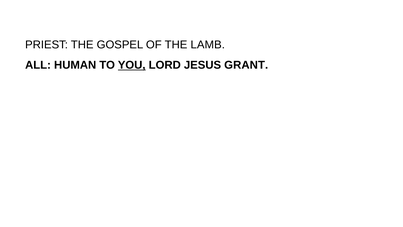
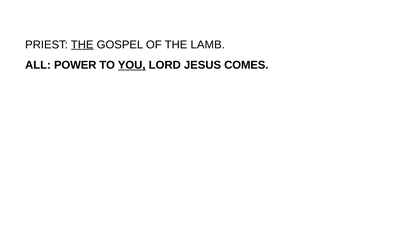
THE underline: none -> present (82, 45)
HUMAN: HUMAN -> POWER (75, 65)
GRANT: GRANT -> COMES (246, 65)
